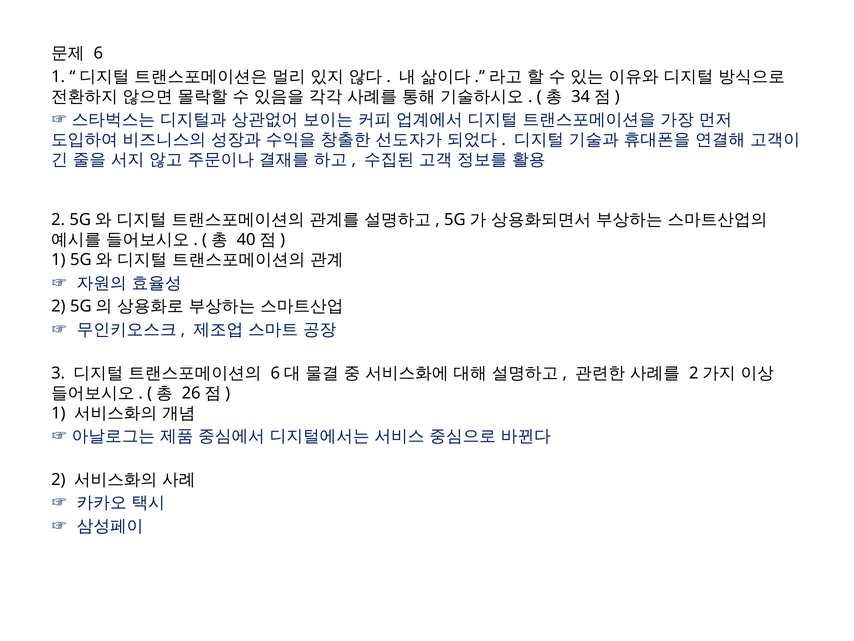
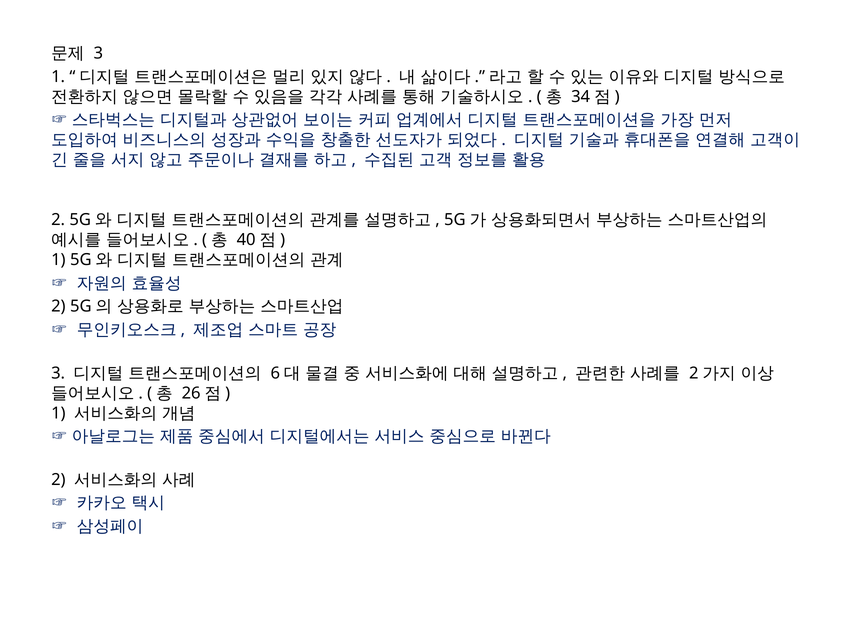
6: 6 -> 3 (98, 53)
